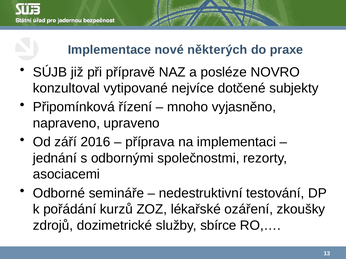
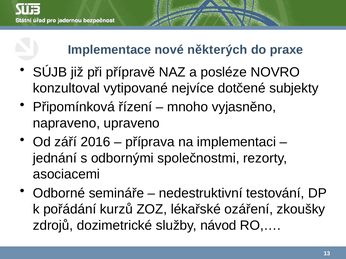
sbírce: sbírce -> návod (218, 226)
